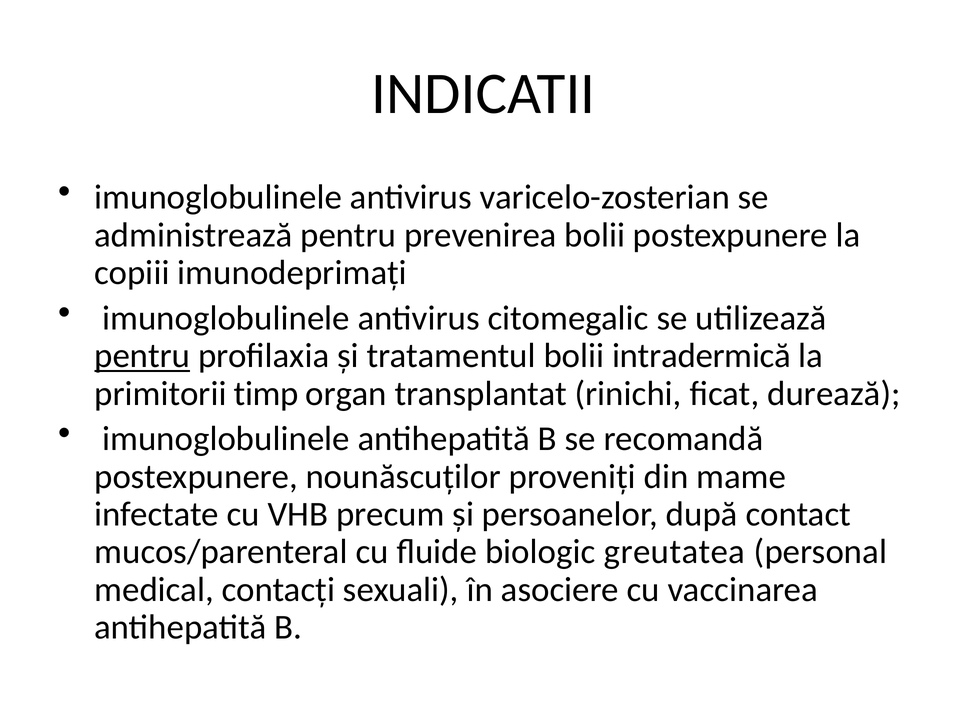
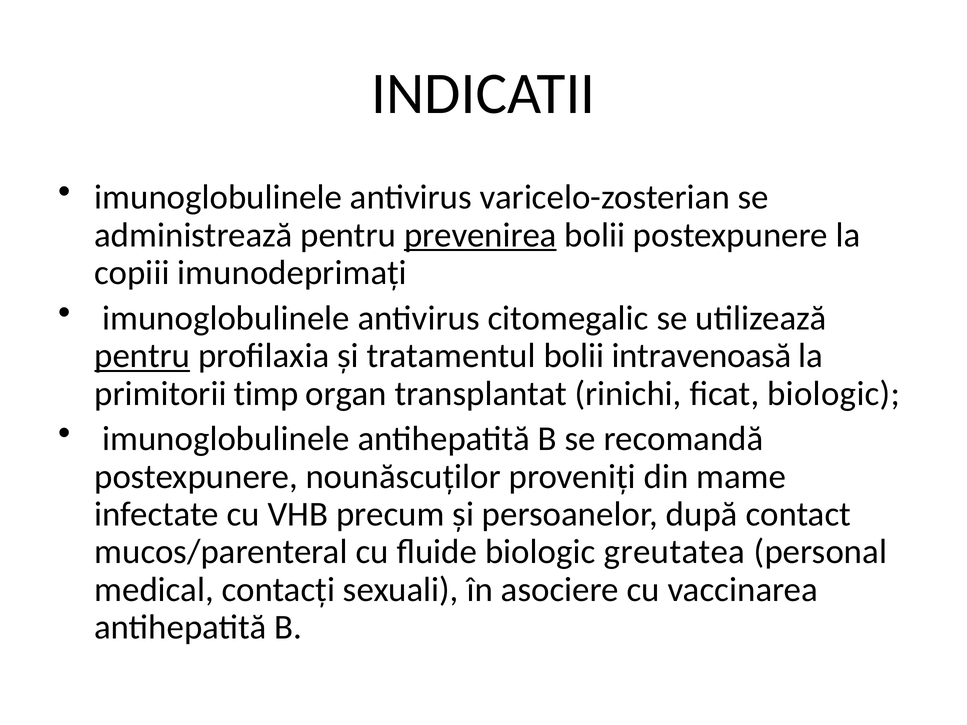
prevenirea underline: none -> present (480, 235)
intradermică: intradermică -> intravenoasă (702, 356)
ficat durează: durează -> biologic (834, 394)
